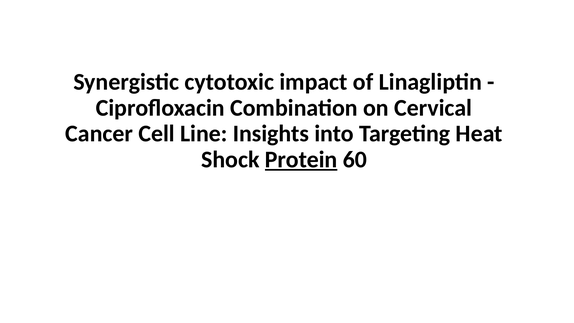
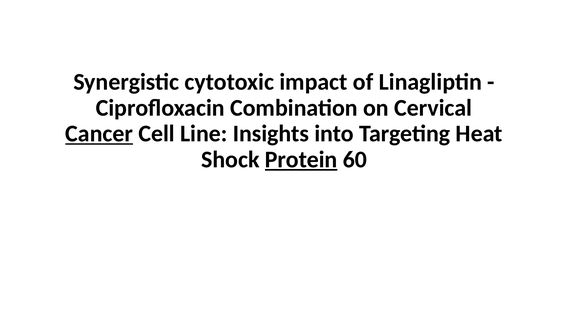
Cancer underline: none -> present (99, 134)
